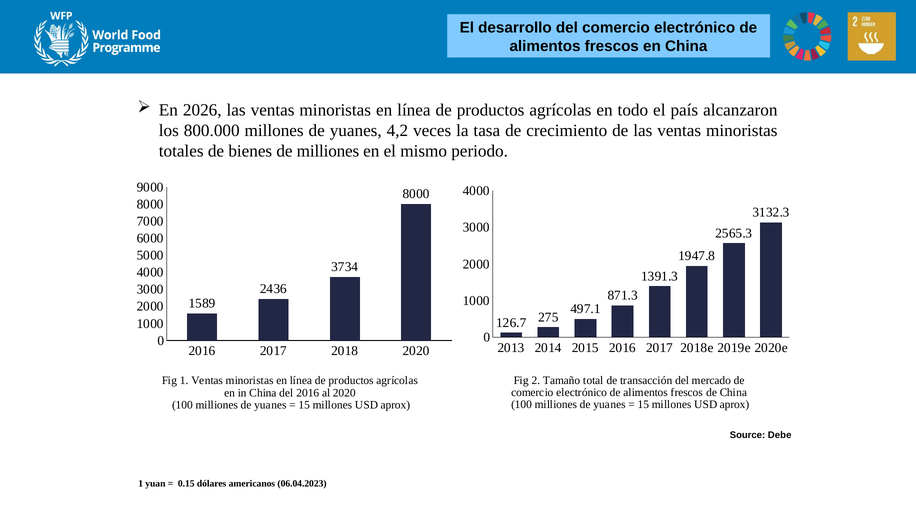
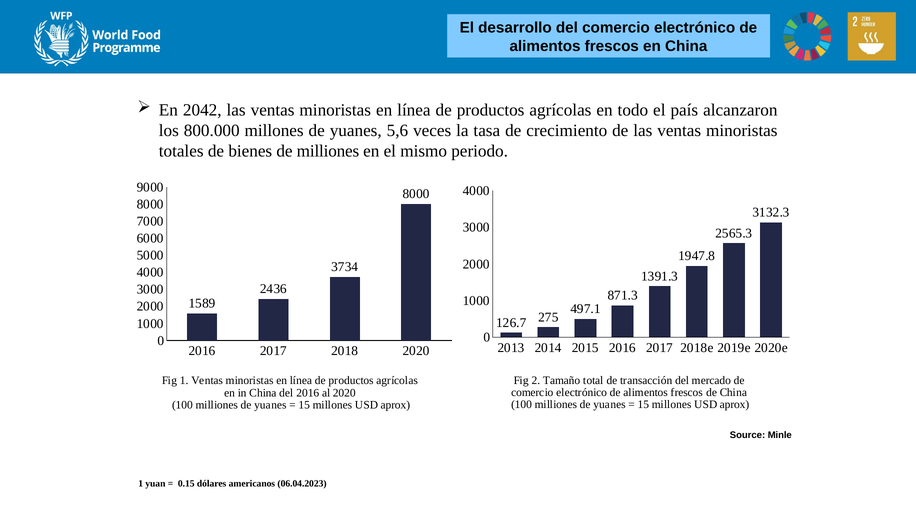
2026: 2026 -> 2042 (202, 110)
4,2: 4,2 -> 5,6 (397, 131)
Debe: Debe -> Minle (780, 435)
